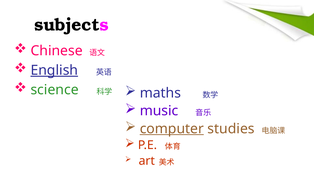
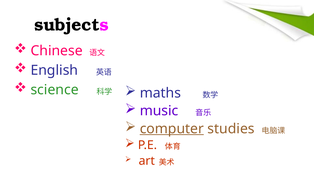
English underline: present -> none (54, 71)
